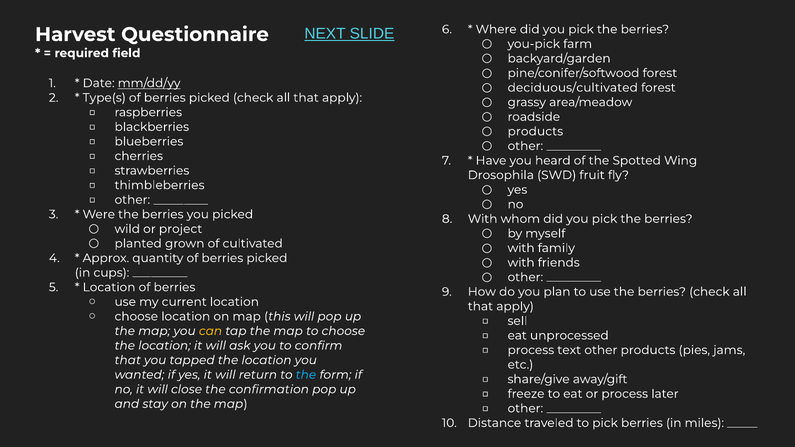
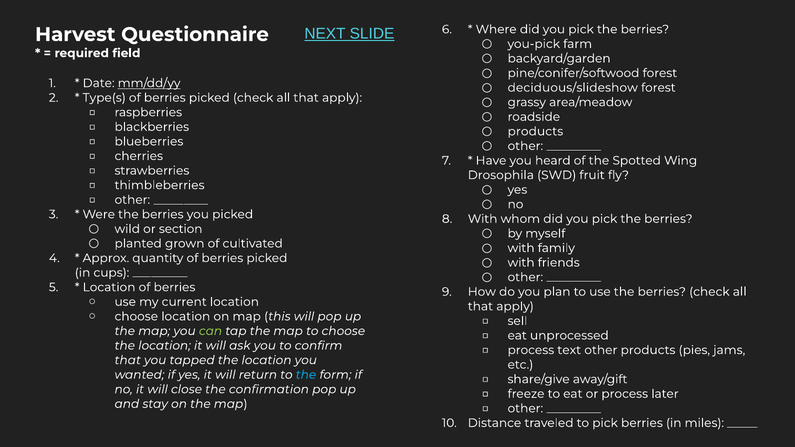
deciduous/cultivated: deciduous/cultivated -> deciduous/slideshow (573, 88)
project: project -> section (181, 229)
can colour: yellow -> light green (210, 331)
